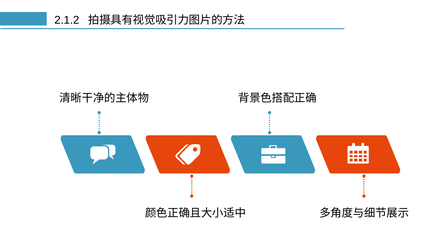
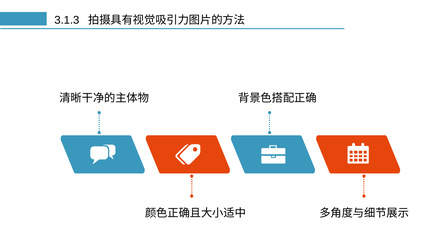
2.1.2: 2.1.2 -> 3.1.3 (67, 20)
